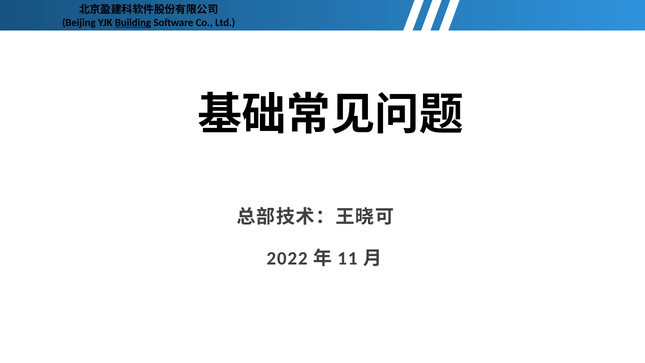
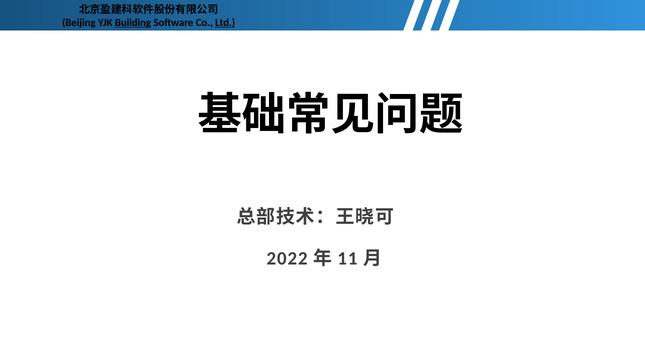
Ltd underline: none -> present (225, 22)
